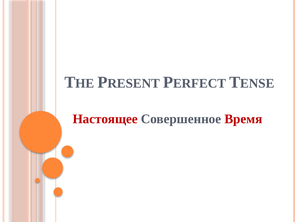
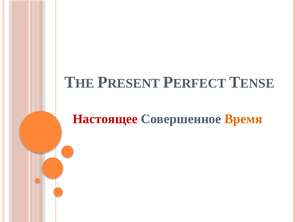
Время colour: red -> orange (243, 119)
